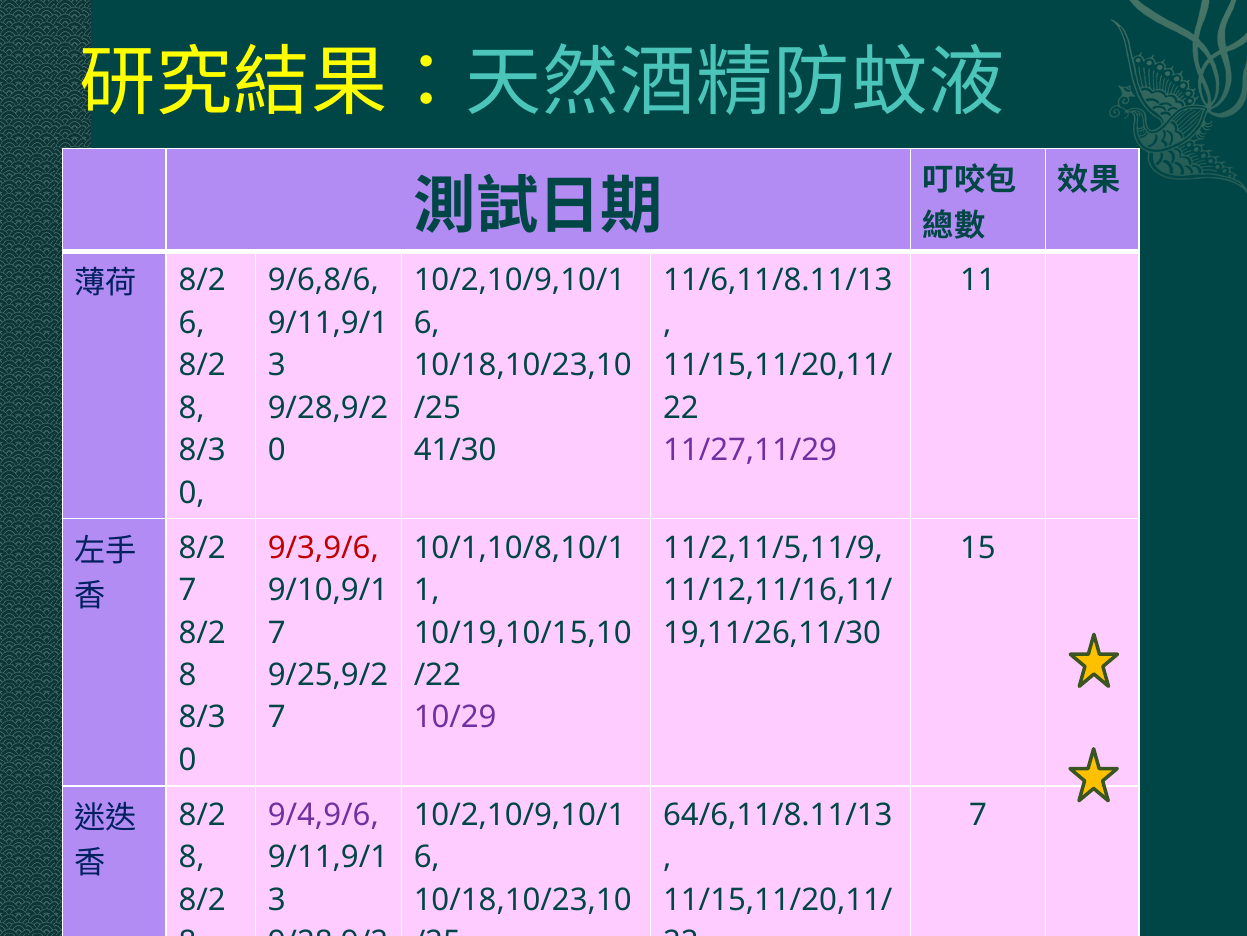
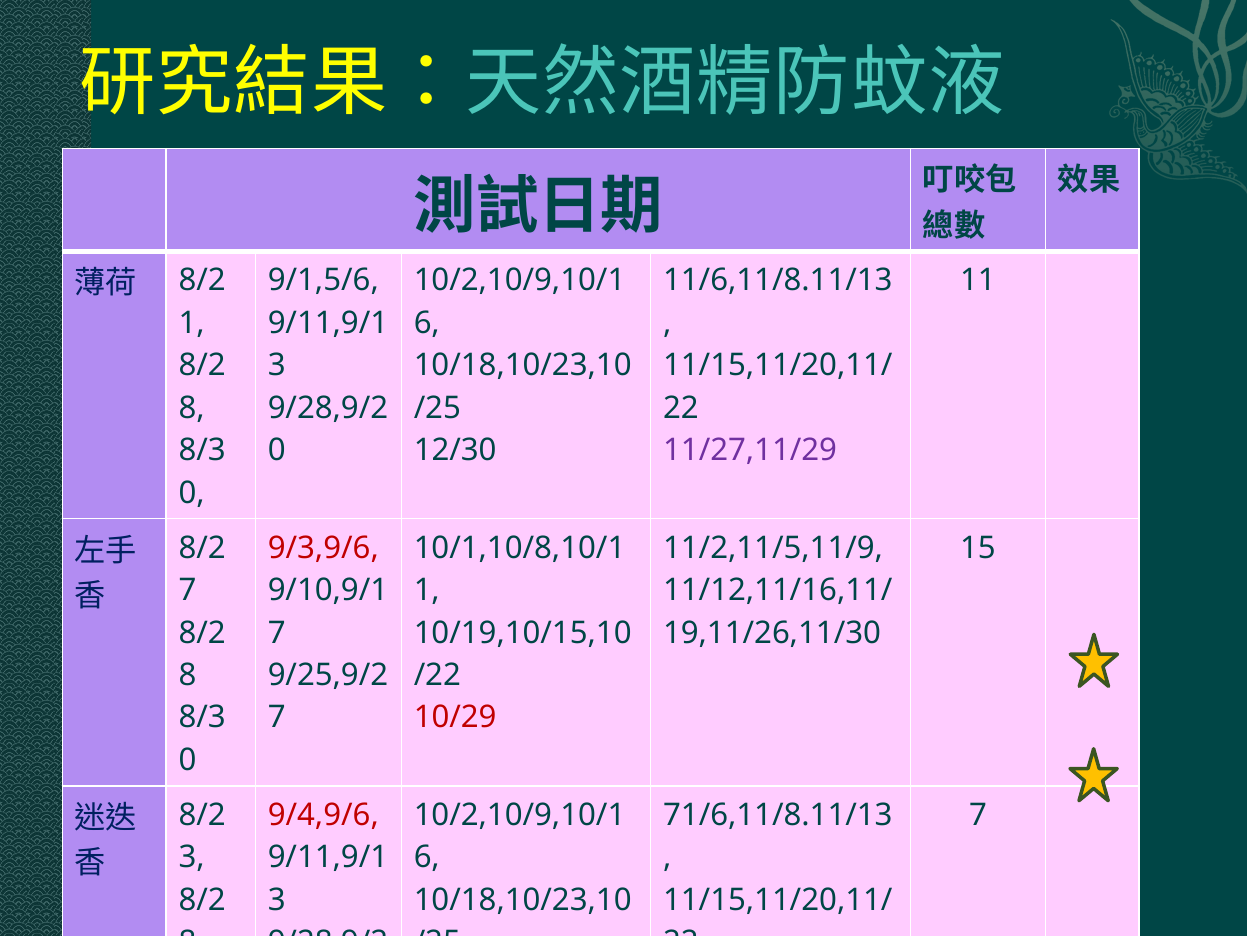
9/6,8/6: 9/6,8/6 -> 9/1,5/6 (323, 280)
6: 6 -> 1 (192, 323)
41/30: 41/30 -> 12/30 (455, 450)
10/29 colour: purple -> red (455, 717)
9/4,9/6 colour: purple -> red (323, 814)
64/6,11/8.11/13: 64/6,11/8.11/13 -> 71/6,11/8.11/13 (778, 814)
8: 8 -> 3 (192, 857)
